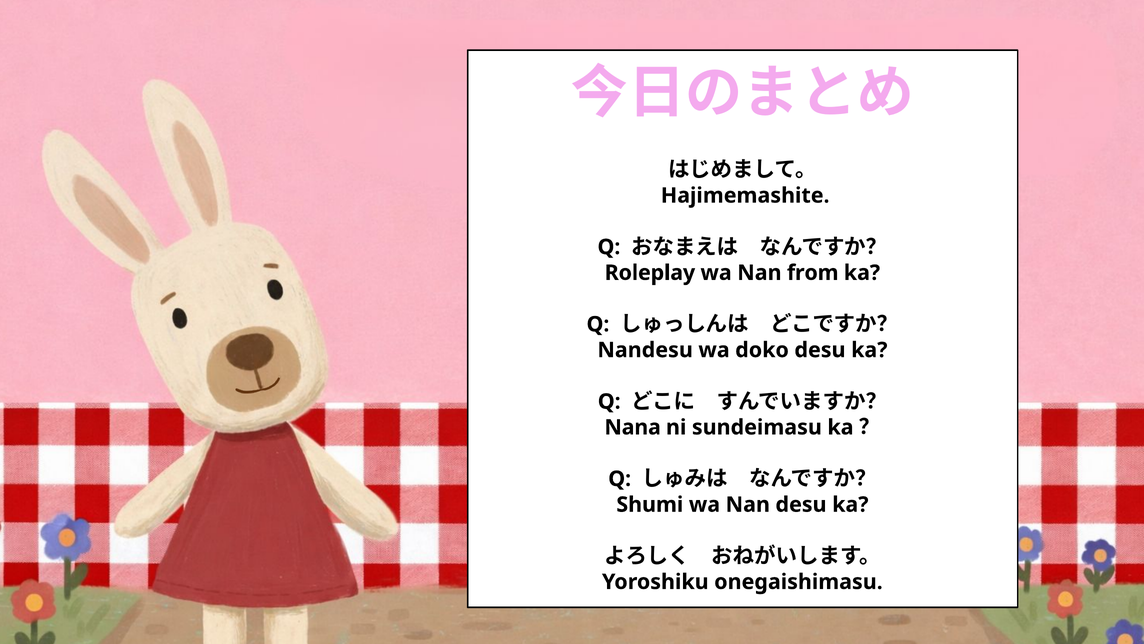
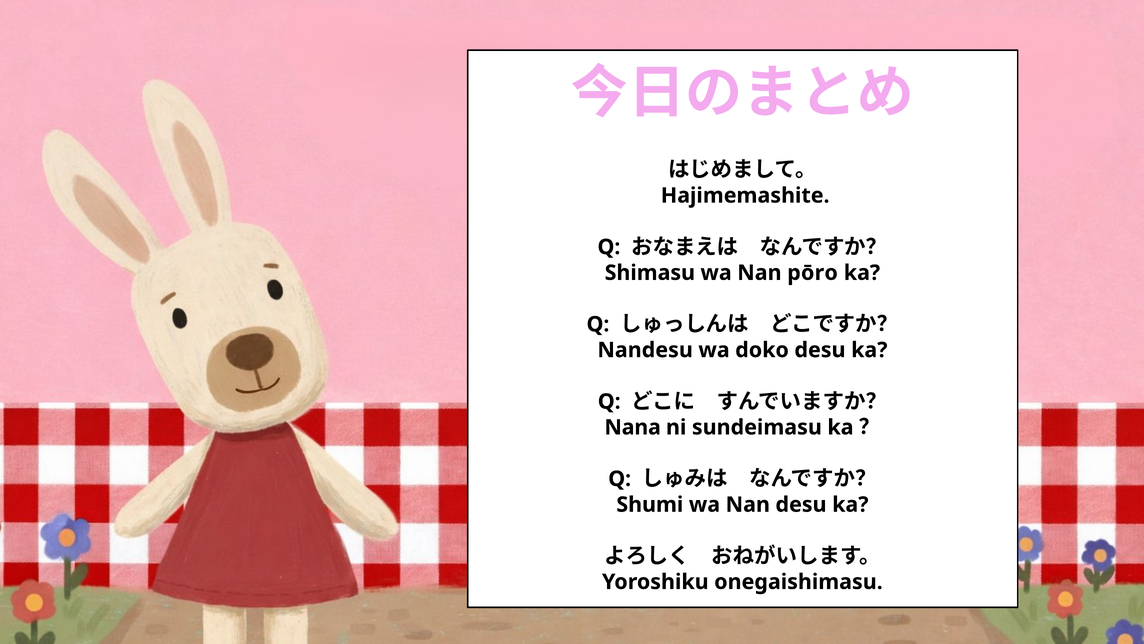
Roleplay: Roleplay -> Shimasu (650, 273)
from: from -> pōro (813, 273)
